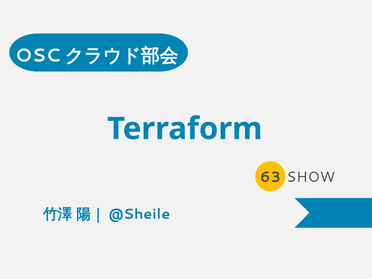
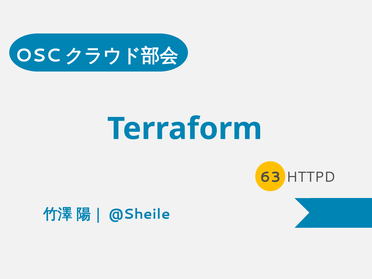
SHOW: SHOW -> HTTPD (311, 177)
